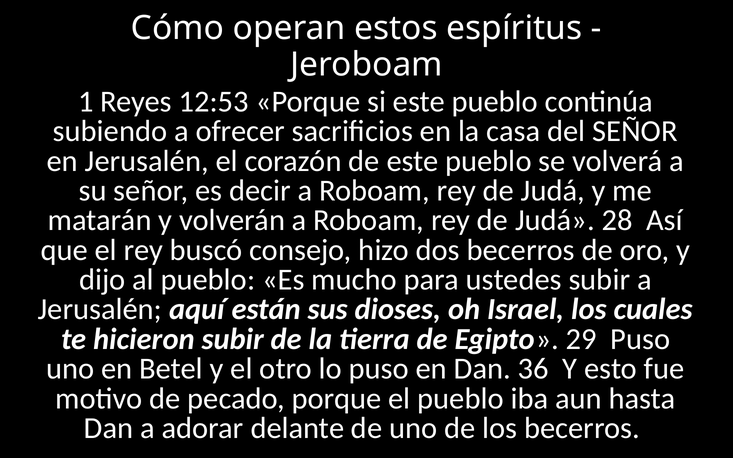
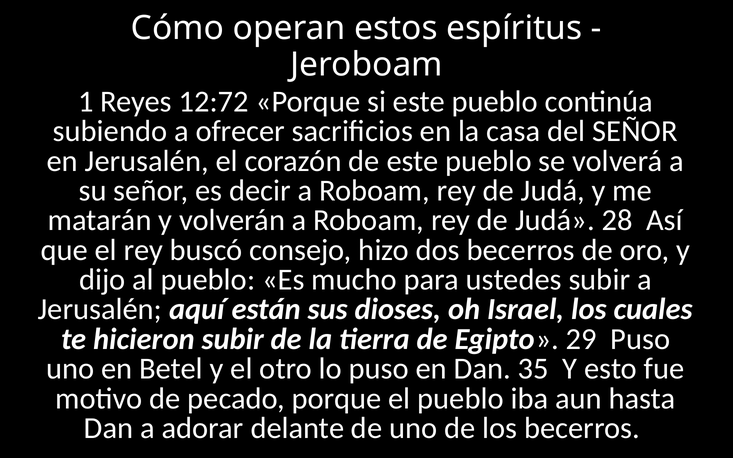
12:53: 12:53 -> 12:72 (214, 102)
36: 36 -> 35 (533, 369)
